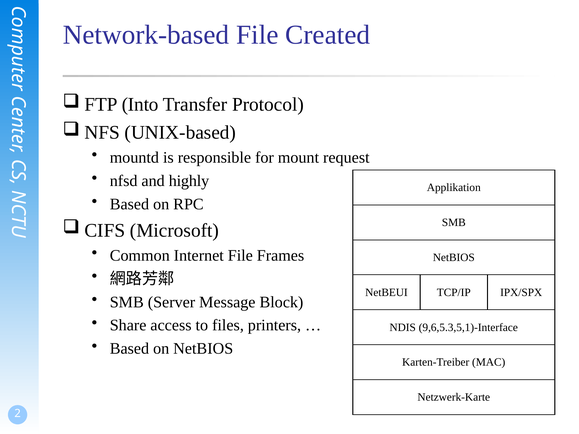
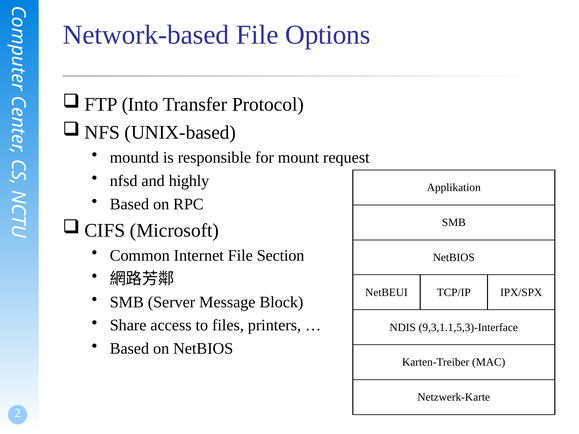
Created: Created -> Options (328, 35)
Frames: Frames -> Section (281, 256)
9,6,5.3,5,1)-Interface: 9,6,5.3,5,1)-Interface -> 9,3,1.1,5,3)-Interface (468, 328)
